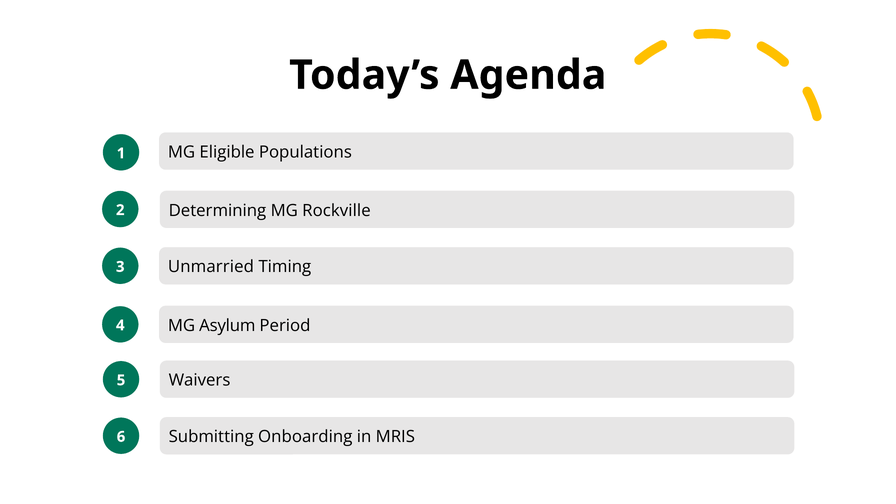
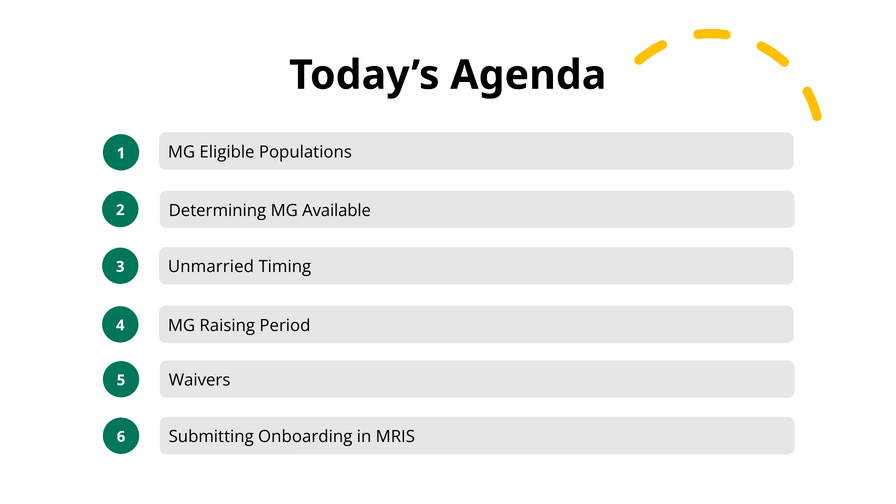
Rockville: Rockville -> Available (337, 210)
Asylum: Asylum -> Raising (227, 325)
